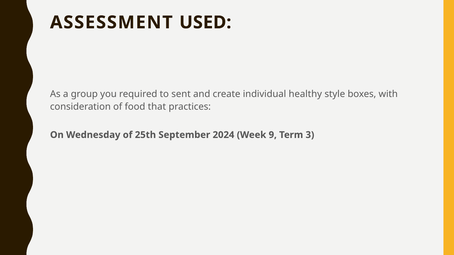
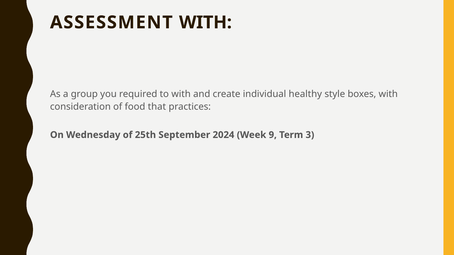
ASSESSMENT USED: USED -> WITH (205, 22)
to sent: sent -> with (181, 94)
